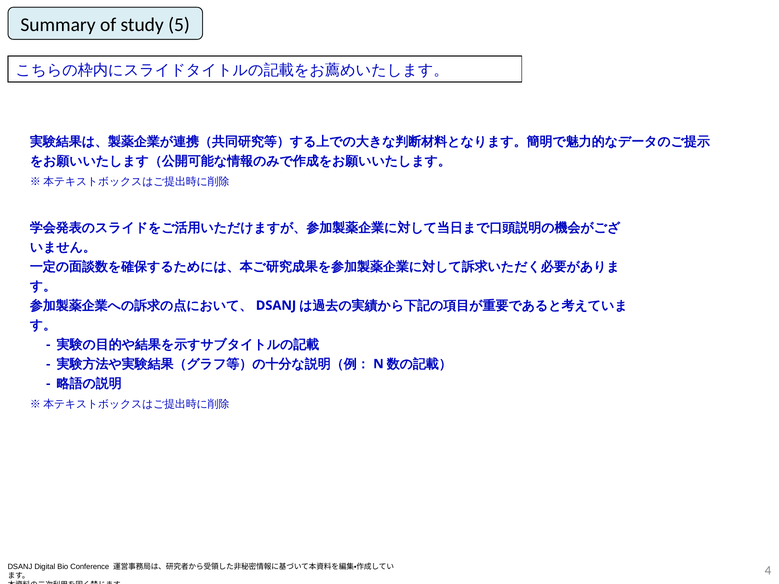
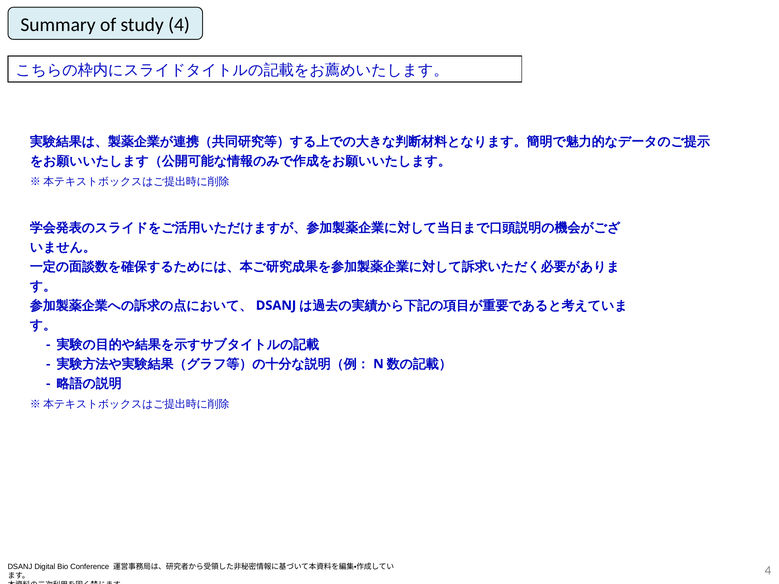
study 5: 5 -> 4 (179, 25)
